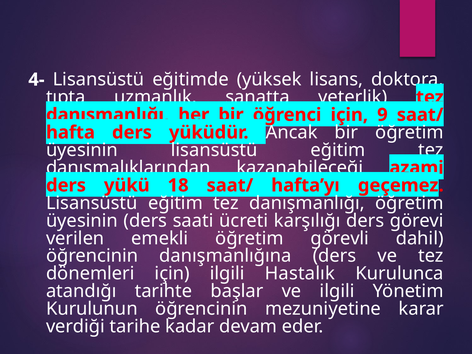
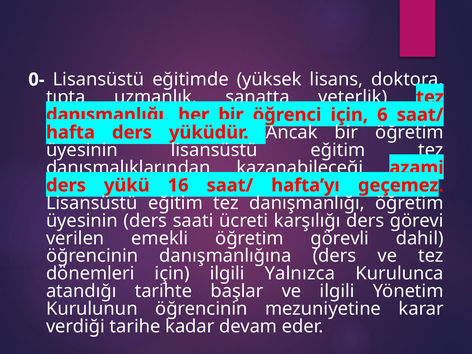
4-: 4- -> 0- (36, 80)
9: 9 -> 6 (382, 115)
18: 18 -> 16 (178, 185)
Hastalık: Hastalık -> Yalnızca (300, 274)
